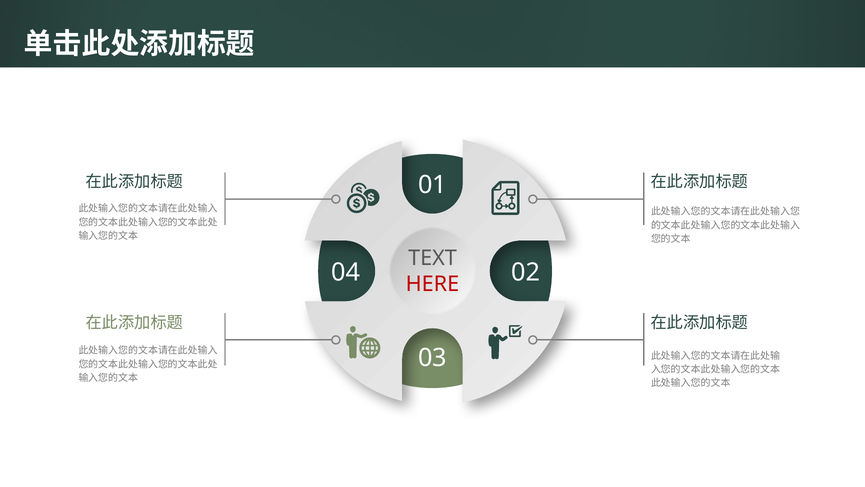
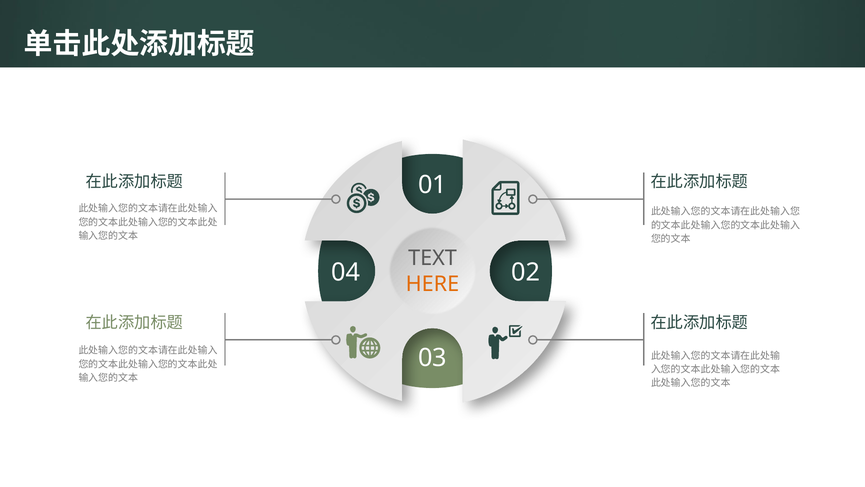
HERE colour: red -> orange (432, 284)
